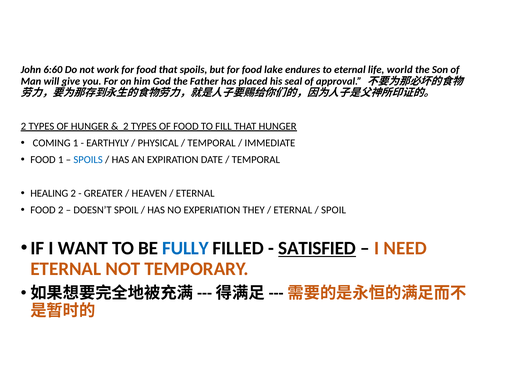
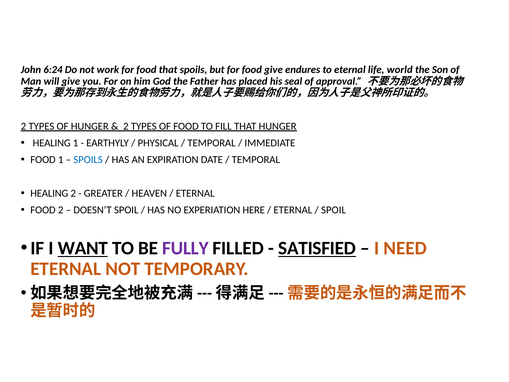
6:60: 6:60 -> 6:24 (53, 70)
food lake: lake -> give (273, 70)
COMING: COMING -> HEALING (52, 143)
THEY: THEY -> HERE (254, 210)
WANT underline: none -> present (83, 248)
FULLY colour: blue -> purple (185, 248)
